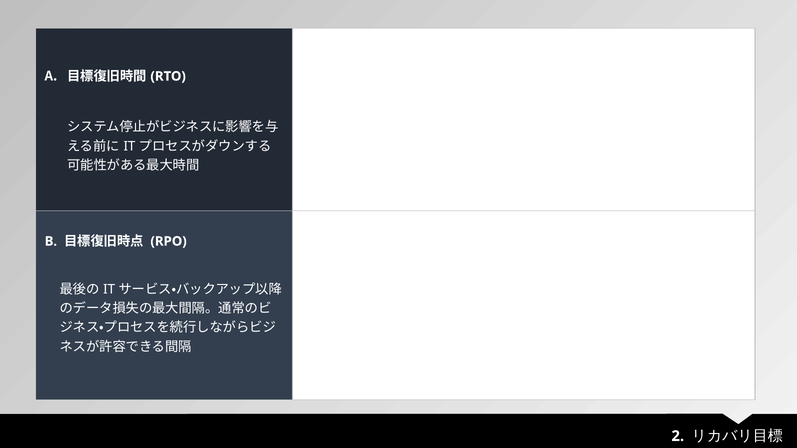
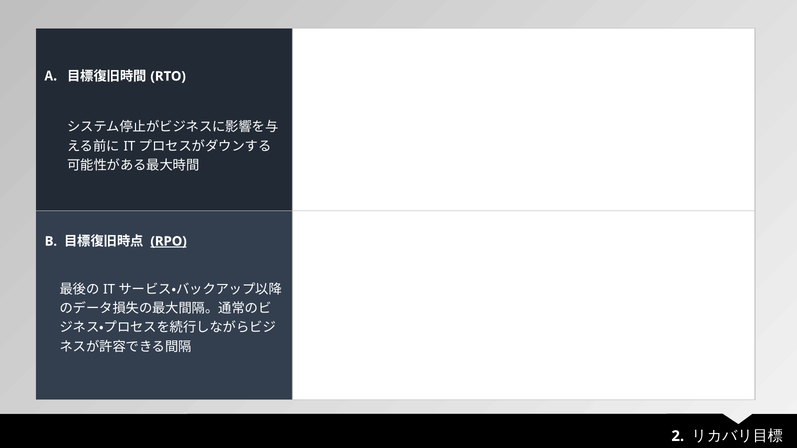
RPO underline: none -> present (169, 241)
